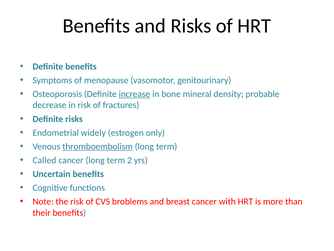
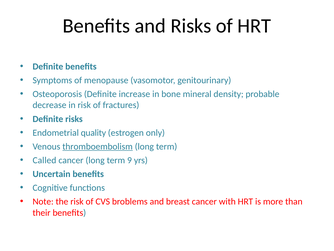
increase underline: present -> none (134, 94)
widely: widely -> quality (93, 132)
2: 2 -> 9 (130, 160)
